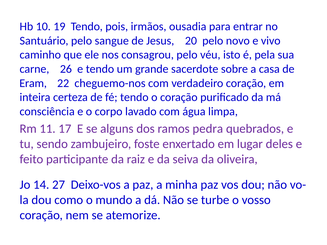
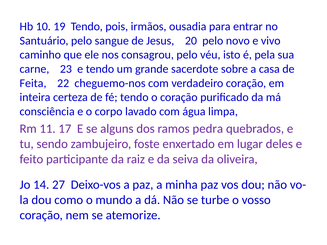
26: 26 -> 23 (66, 69)
Eram: Eram -> Feita (33, 83)
